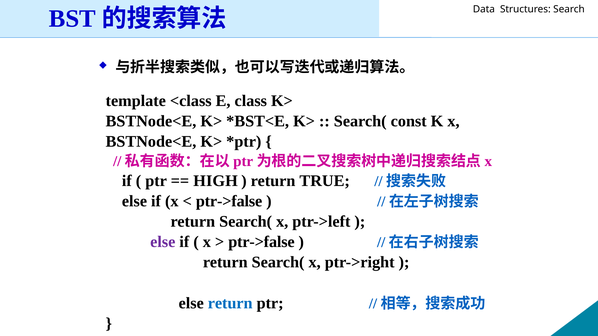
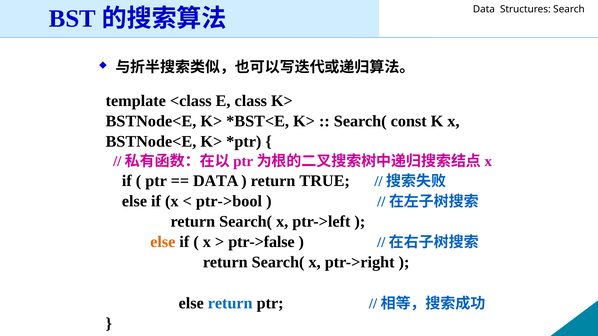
HIGH: HIGH -> DATA (216, 181)
ptr->false: ptr->false -> ptr->bool (229, 201)
else colour: purple -> orange (163, 242)
